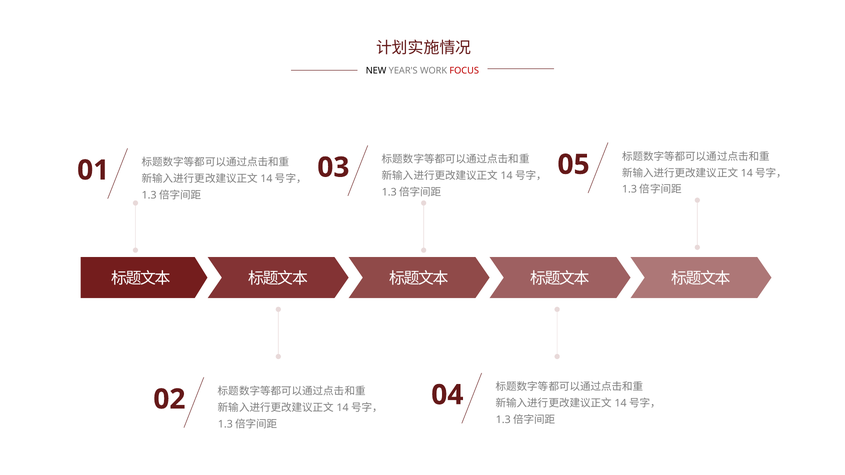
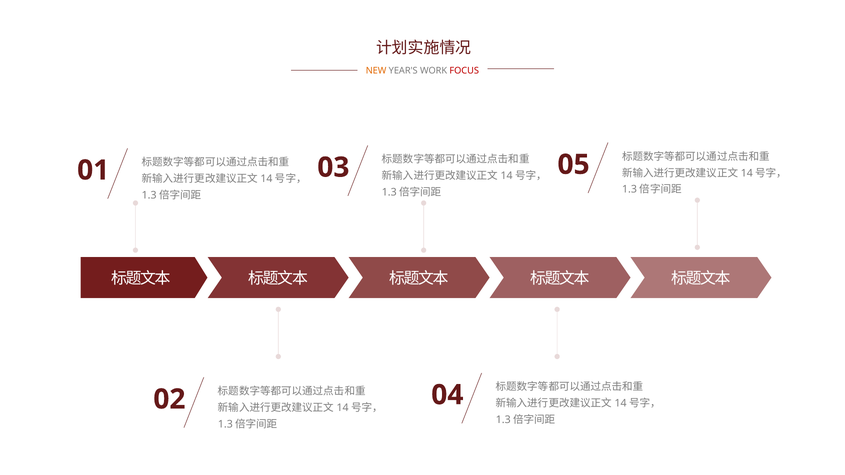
NEW colour: black -> orange (376, 71)
